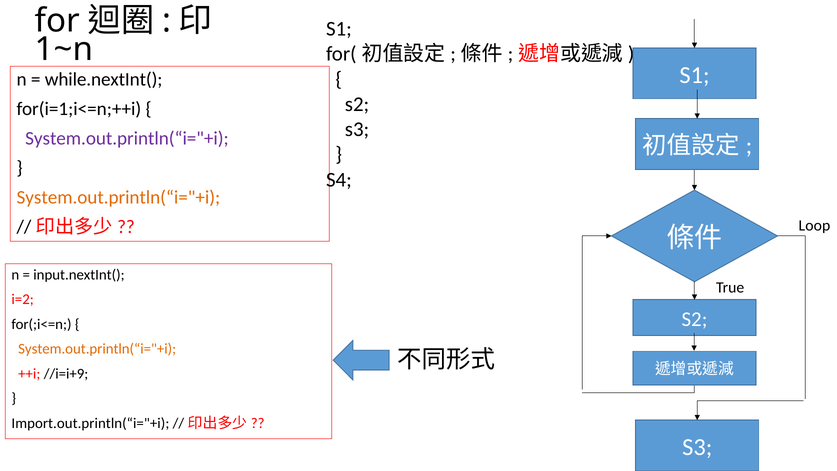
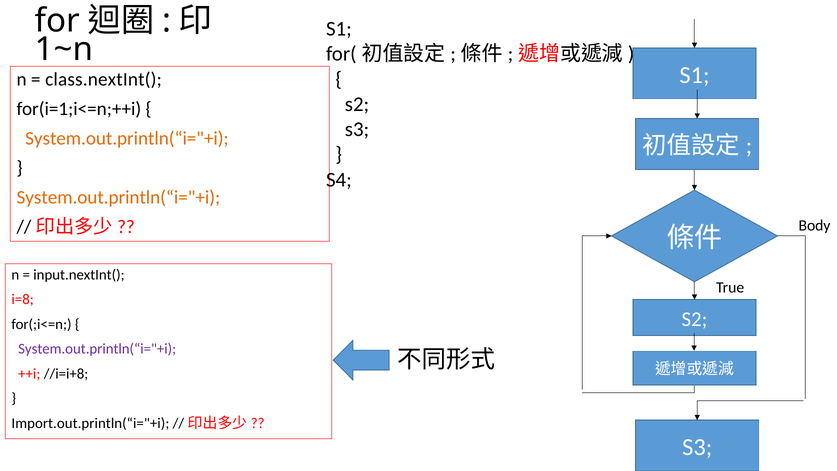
while.nextInt(: while.nextInt( -> class.nextInt( (104, 79)
System.out.println(“i="+i colour: purple -> orange (127, 138)
Loop: Loop -> Body (815, 226)
i=2: i=2 -> i=8 (23, 299)
System.out.println(“i="+i colour: orange -> purple (97, 349)
//i=i+9: //i=i+9 -> //i=i+8 (66, 373)
